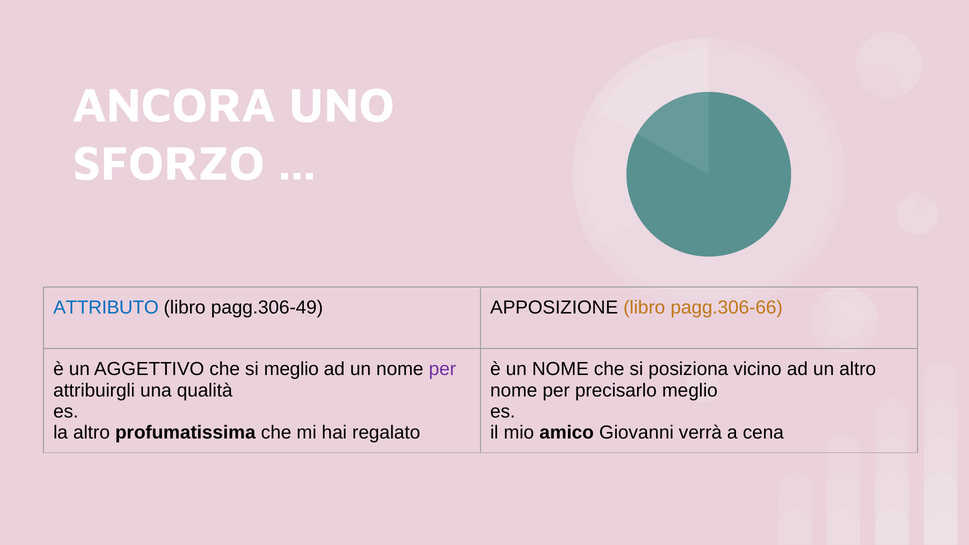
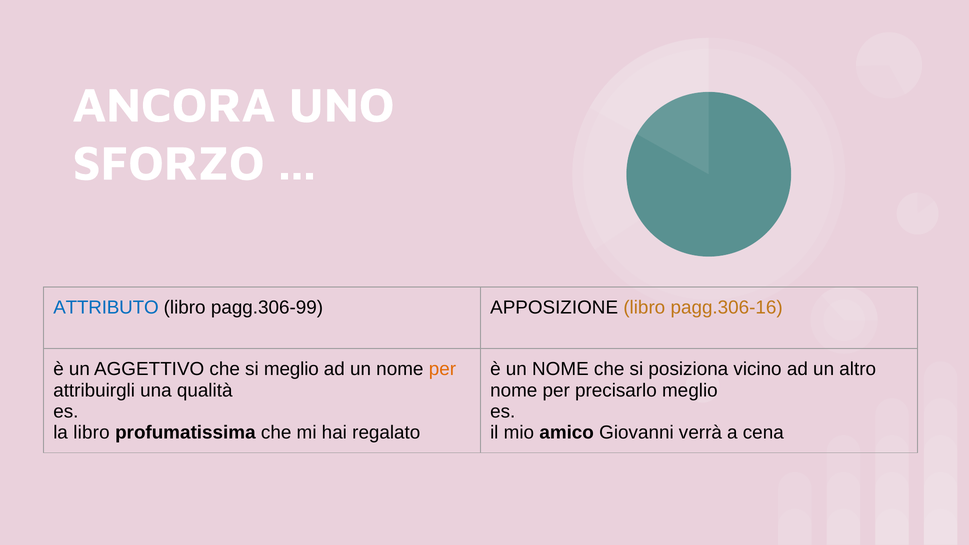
pagg.306-49: pagg.306-49 -> pagg.306-99 (267, 308)
pagg.306-66: pagg.306-66 -> pagg.306-16 (727, 308)
per colour: purple -> orange (442, 369)
la altro: altro -> libro (91, 433)
